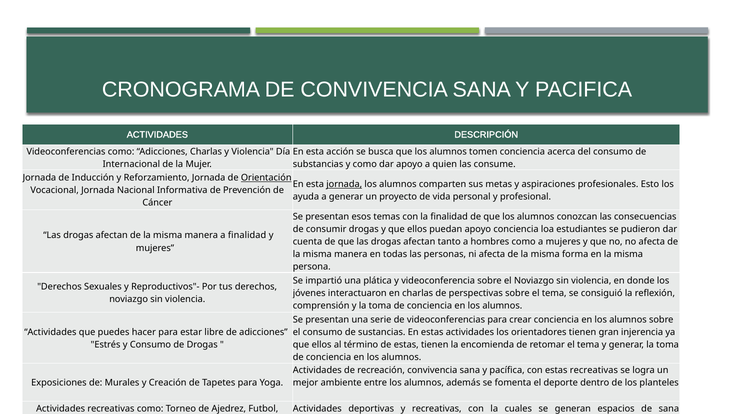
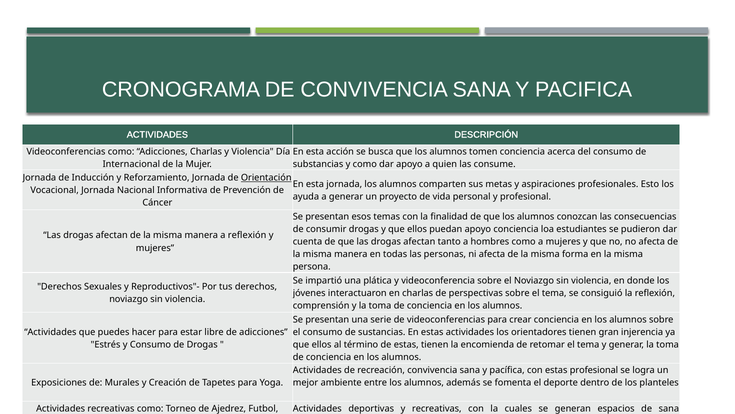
jornada underline: present -> none (344, 184)
a finalidad: finalidad -> reflexión (247, 235)
estas recreativas: recreativas -> profesional (594, 370)
